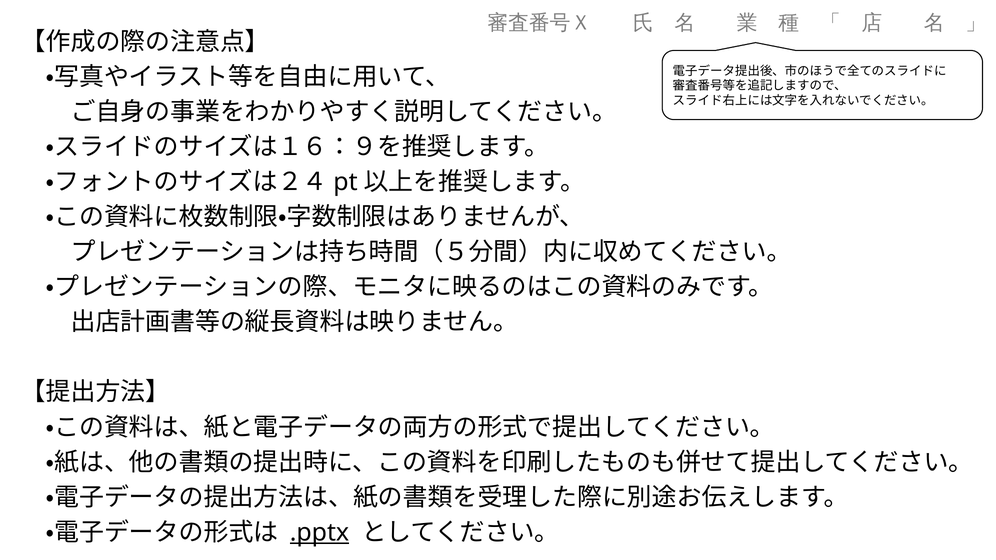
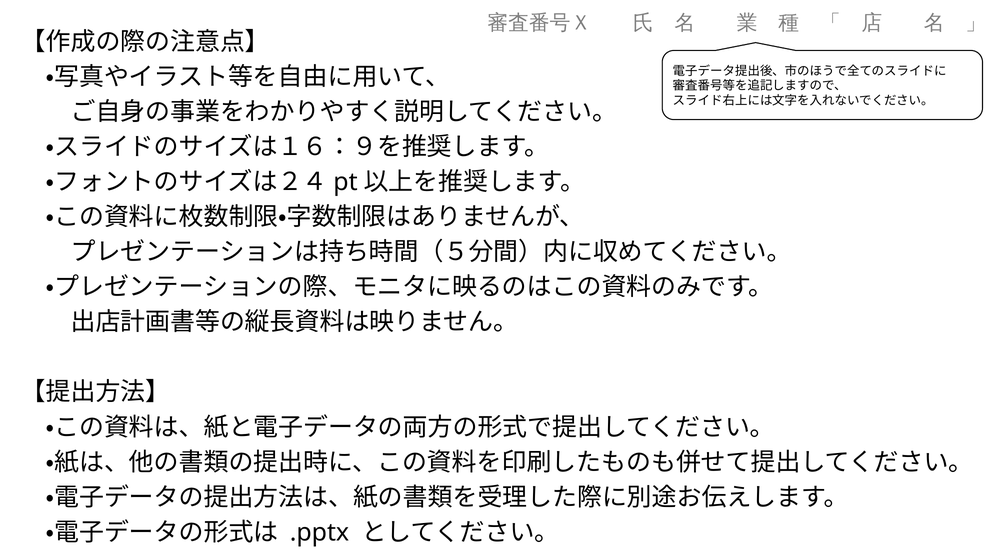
.pptx underline: present -> none (319, 533)
